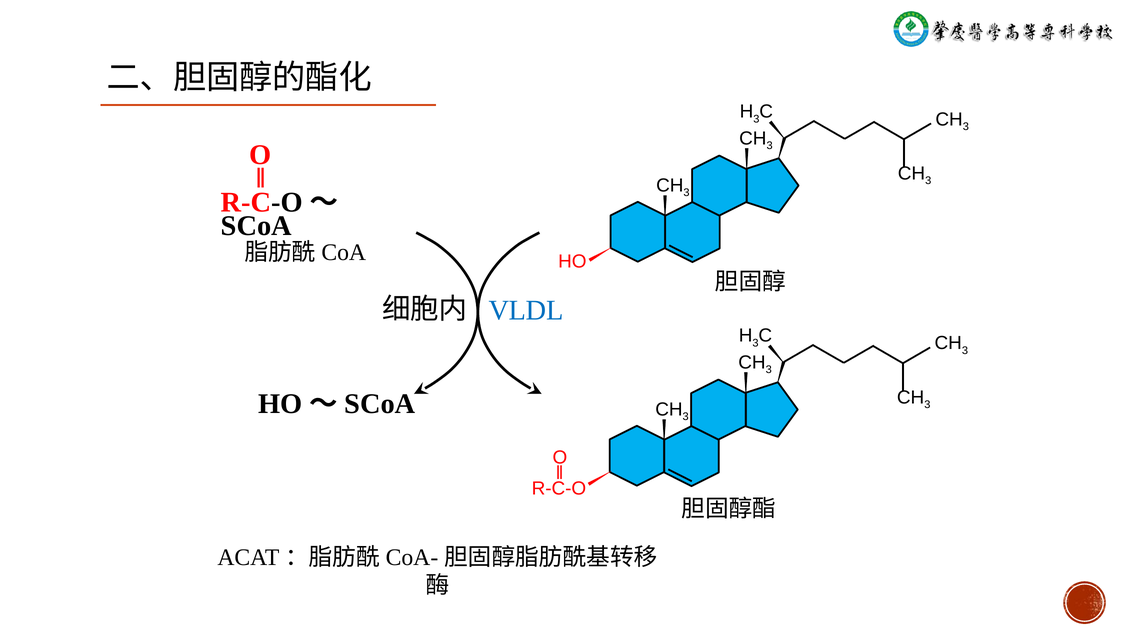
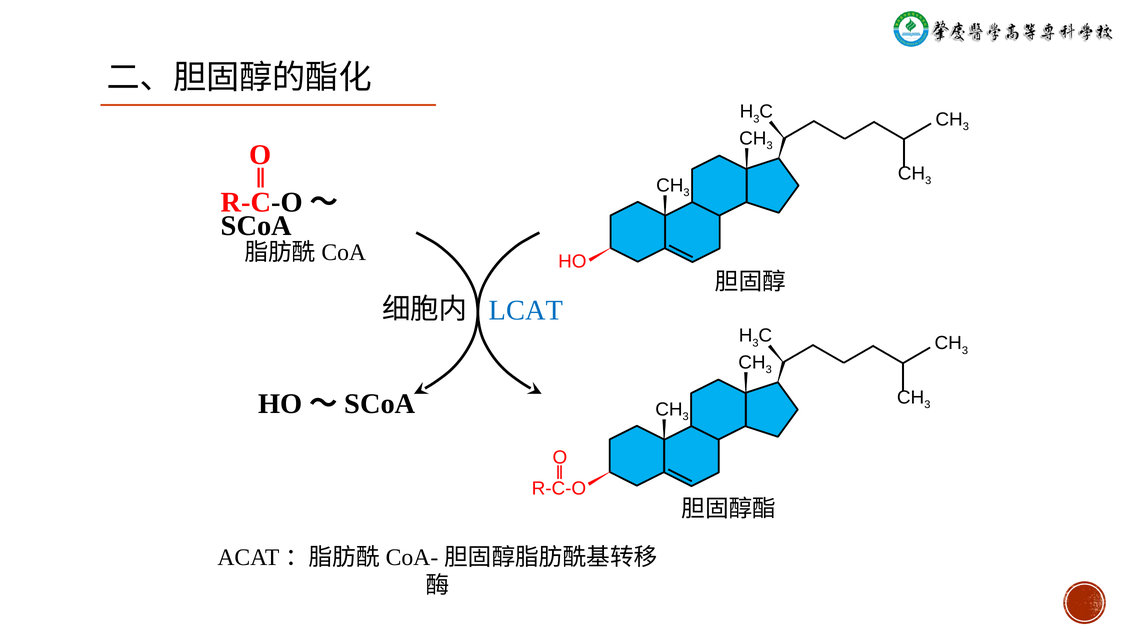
VLDL: VLDL -> LCAT (526, 310)
